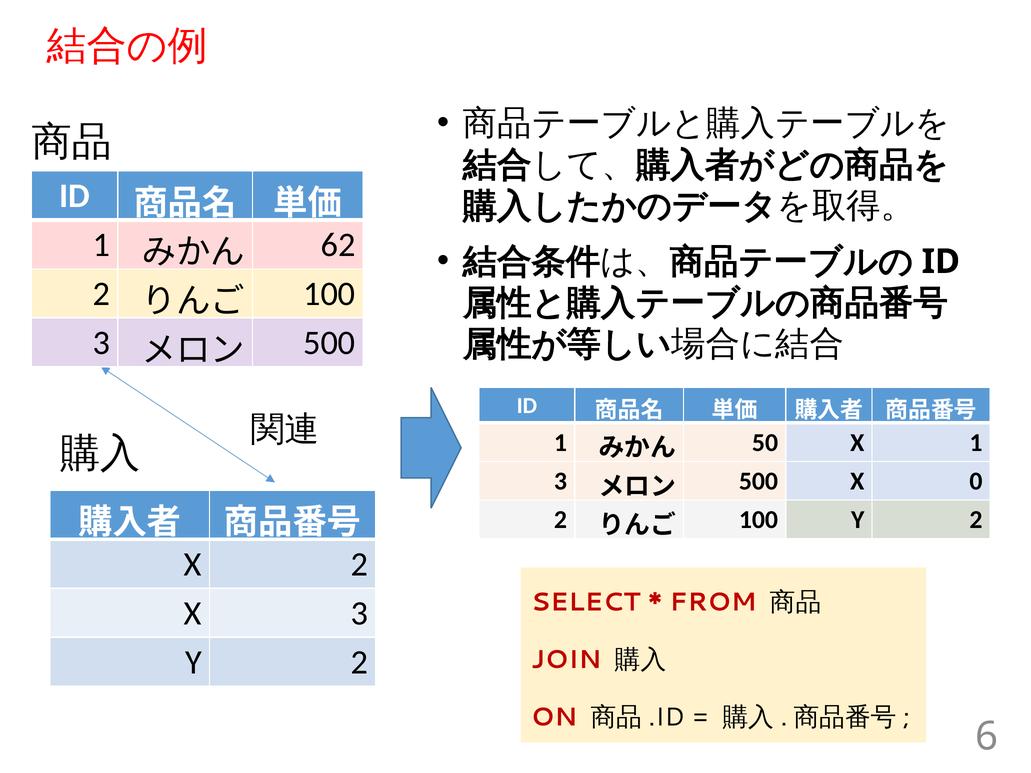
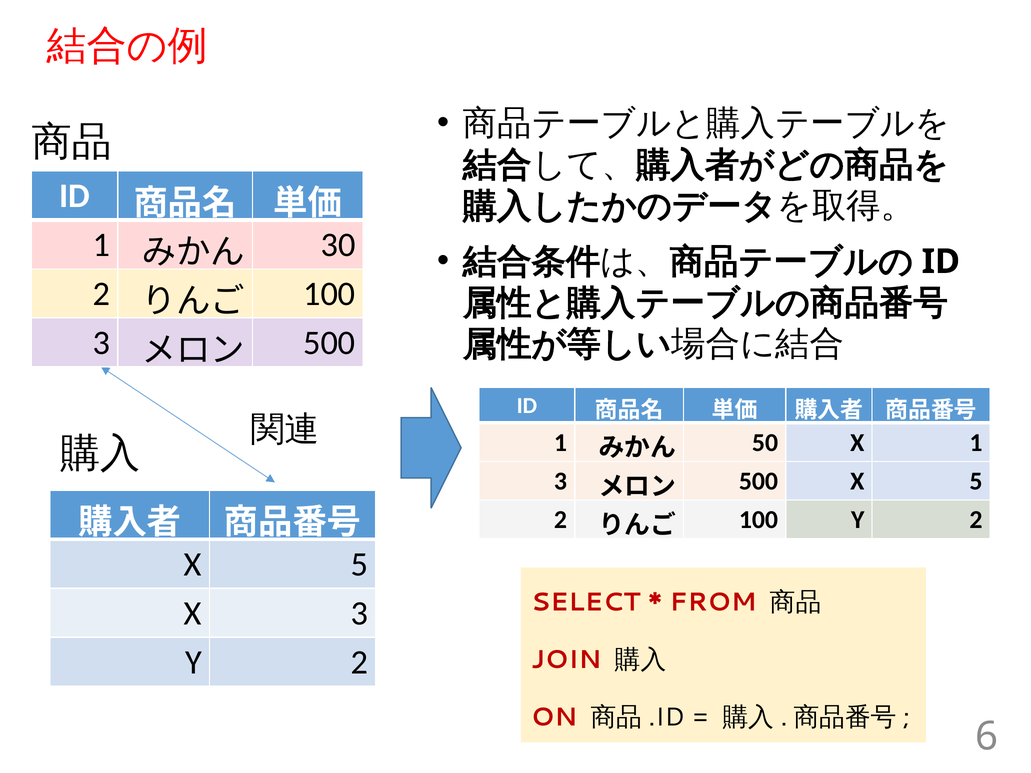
62: 62 -> 30 (338, 245)
500 X 0: 0 -> 5 (976, 481)
2: 2 -> 5 (359, 565)
